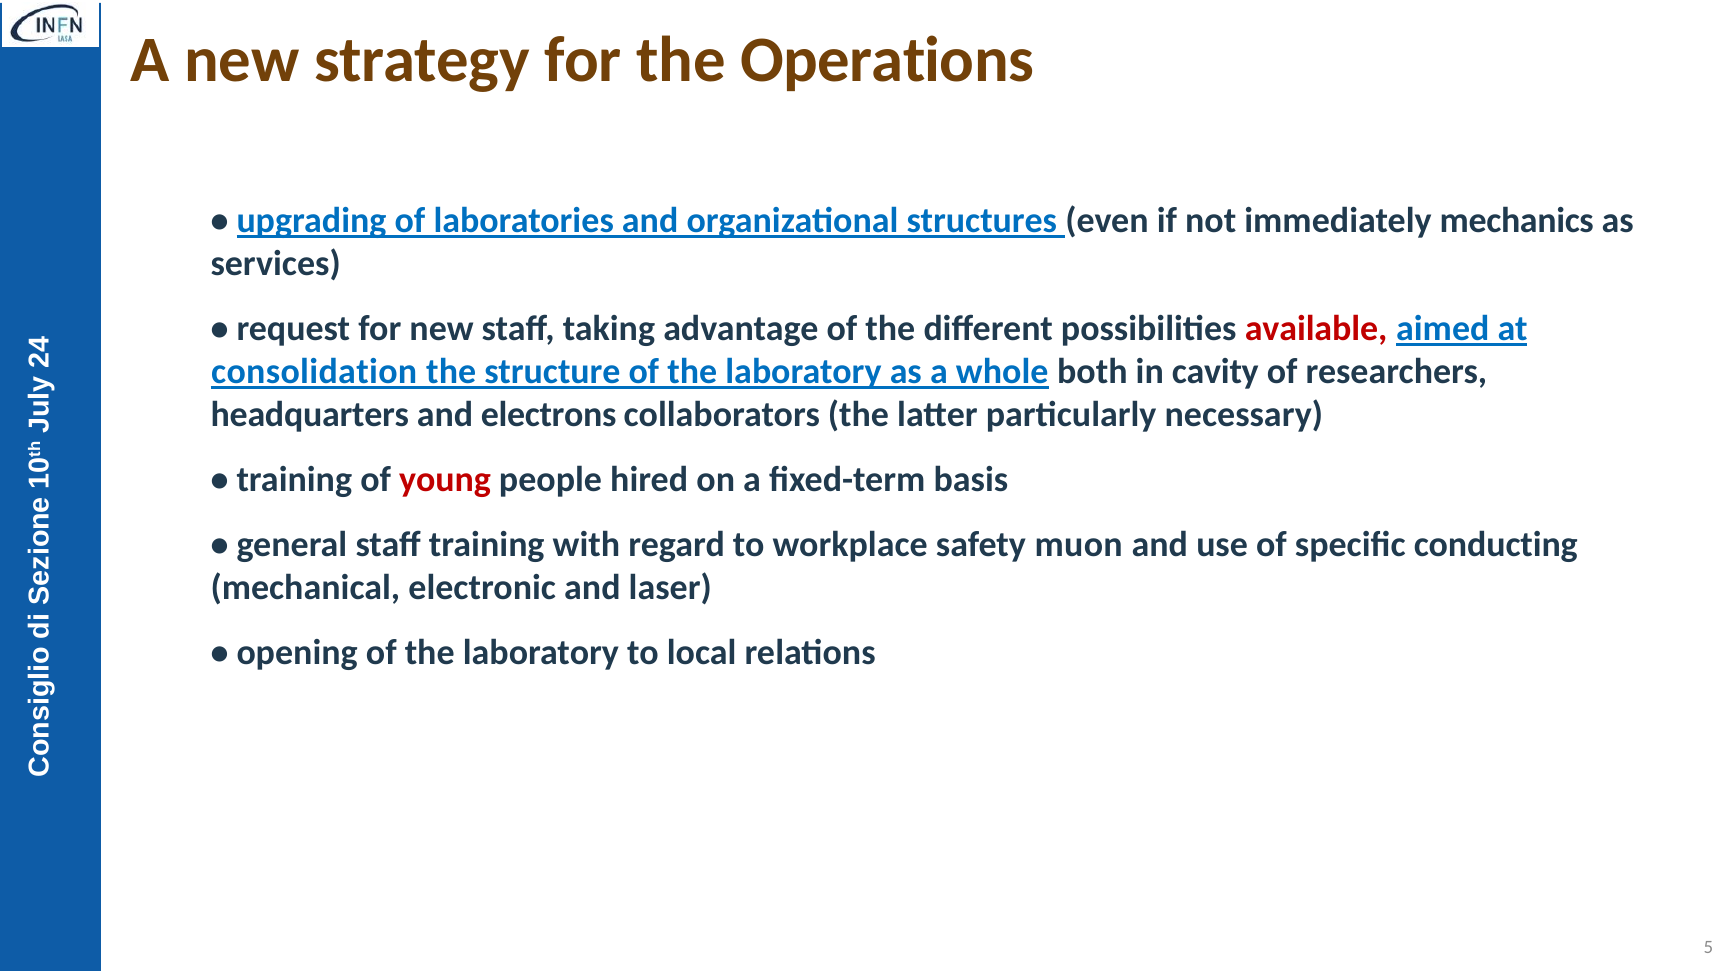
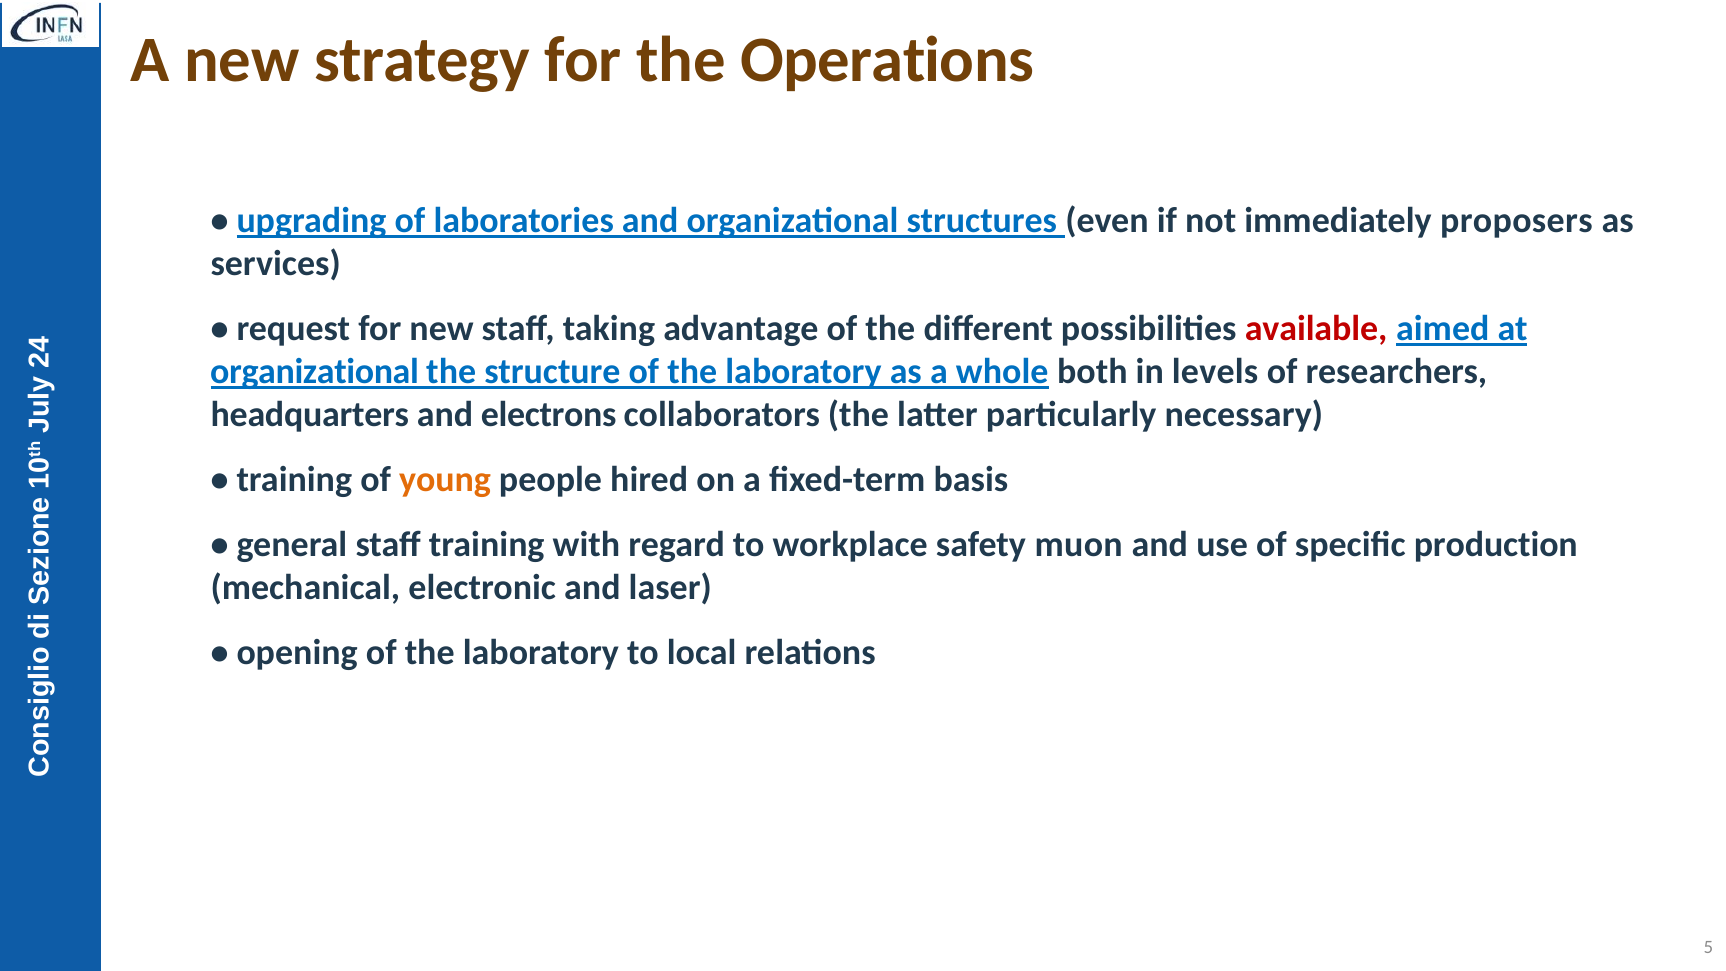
mechanics: mechanics -> proposers (1516, 221)
consolidation: consolidation -> organizational (315, 372)
cavity: cavity -> levels (1215, 372)
young colour: red -> orange (445, 480)
conducting: conducting -> production (1496, 545)
